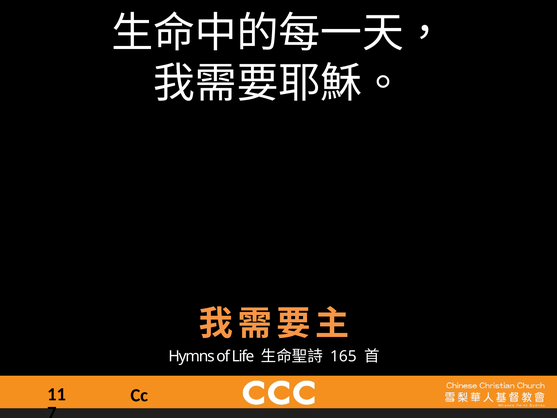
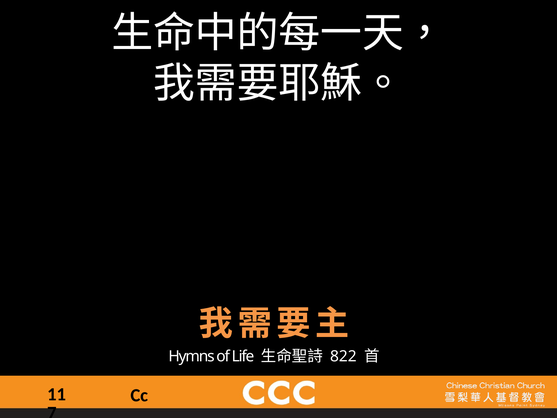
165: 165 -> 822 (343, 356)
